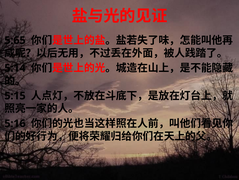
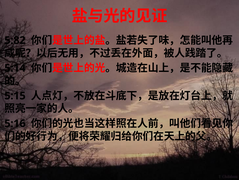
5:65: 5:65 -> 5:82 (15, 40)
